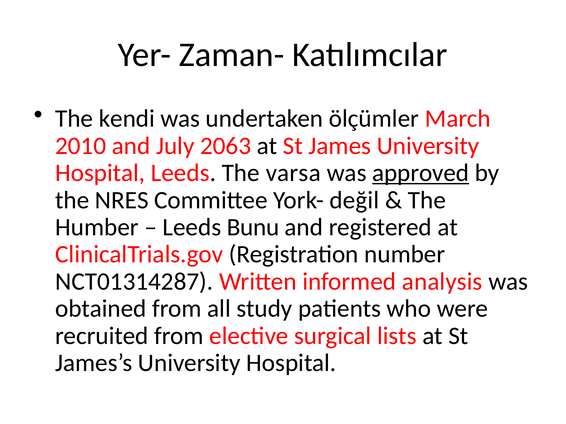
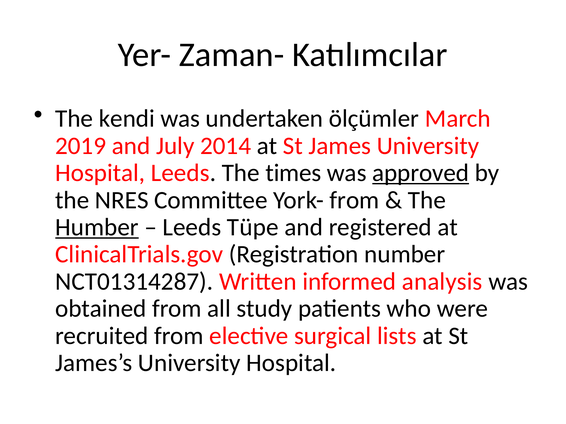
2010: 2010 -> 2019 (81, 146)
2063: 2063 -> 2014 (226, 146)
varsa: varsa -> times (293, 173)
York- değil: değil -> from (354, 200)
Humber underline: none -> present (97, 227)
Bunu: Bunu -> Tüpe (253, 227)
